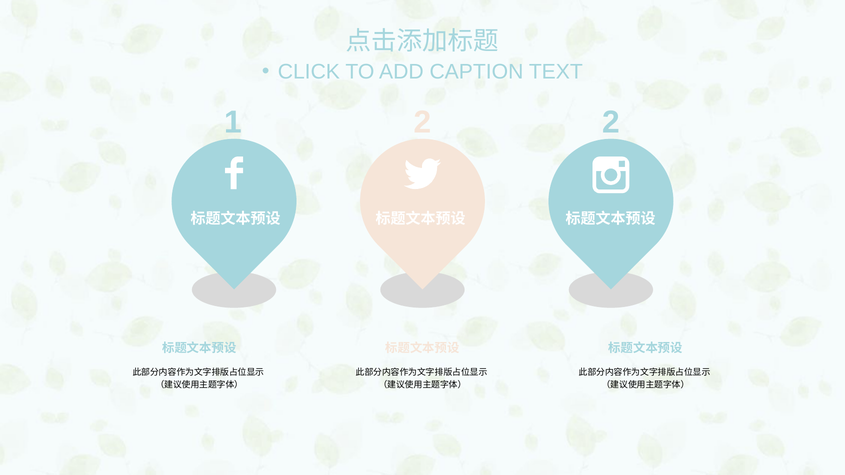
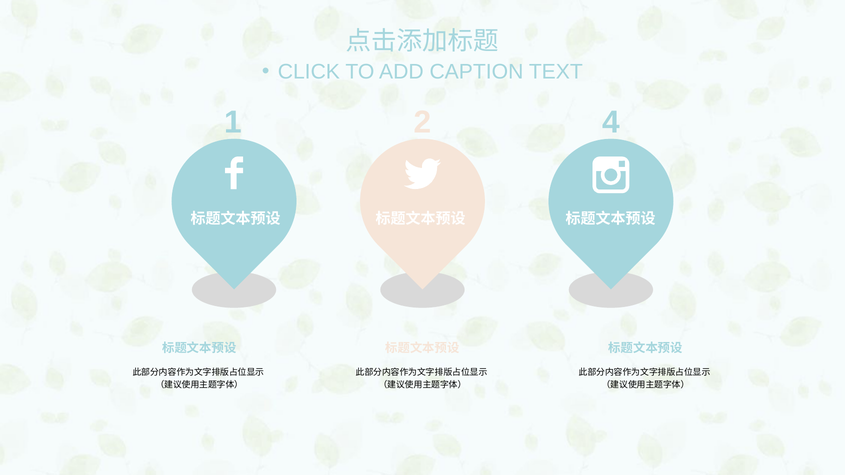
2 2: 2 -> 4 (611, 122)
